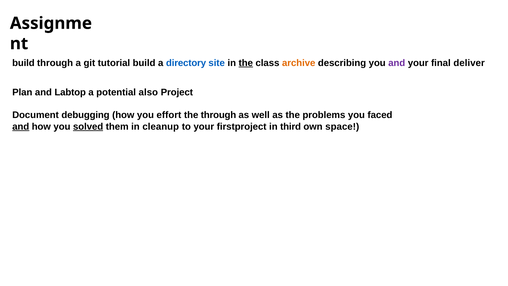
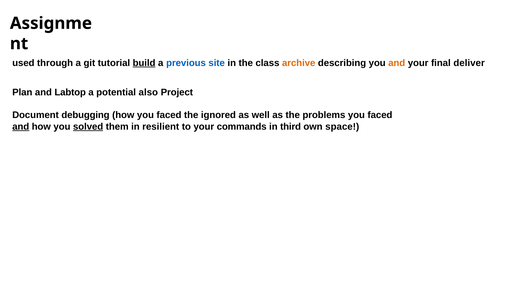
build: build -> used (23, 63)
build underline: none -> present (144, 63)
directory: directory -> previous (186, 63)
the underline: present -> none (246, 63)
and colour: purple -> orange (397, 63)
how you effort: effort -> faced (169, 115)
the through: through -> ignored (218, 115)
cleanup: cleanup -> resilient (161, 126)
firstproject: firstproject -> commands (242, 126)
